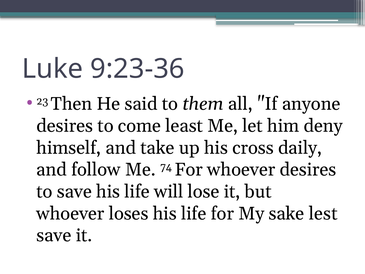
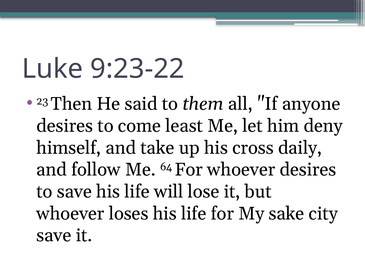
9:23-36: 9:23-36 -> 9:23-22 (137, 69)
74: 74 -> 64 (166, 167)
lest: lest -> city (323, 213)
